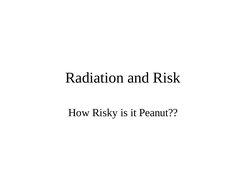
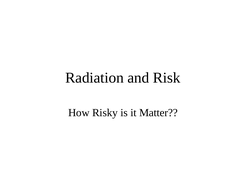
Peanut: Peanut -> Matter (158, 113)
